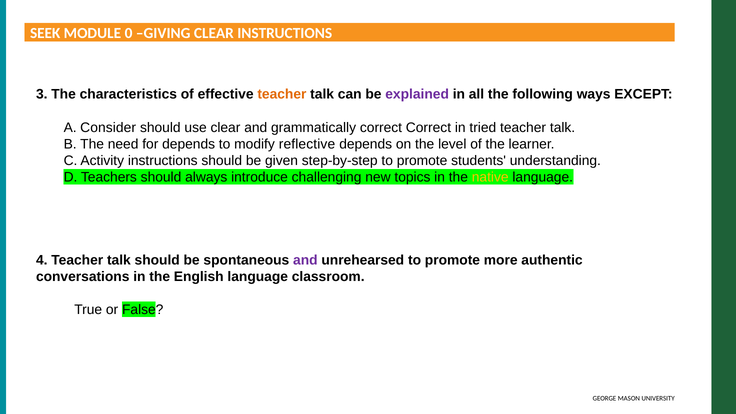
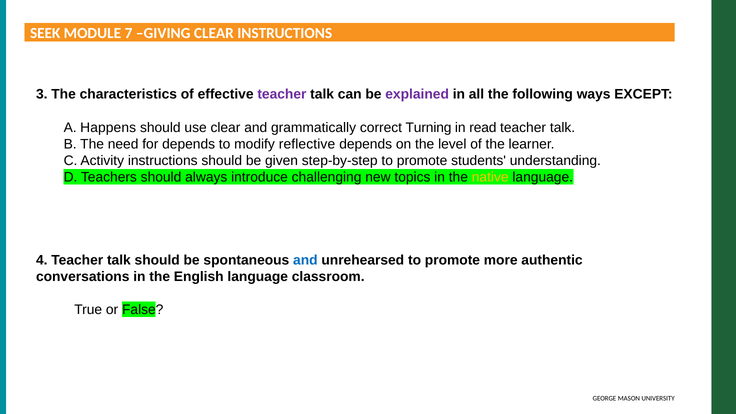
0: 0 -> 7 (129, 33)
teacher colour: orange -> purple (282, 94)
Consider: Consider -> Happens (108, 127)
correct Correct: Correct -> Turning (429, 127)
tried: tried -> read (483, 127)
and colour: purple -> blue (305, 260)
